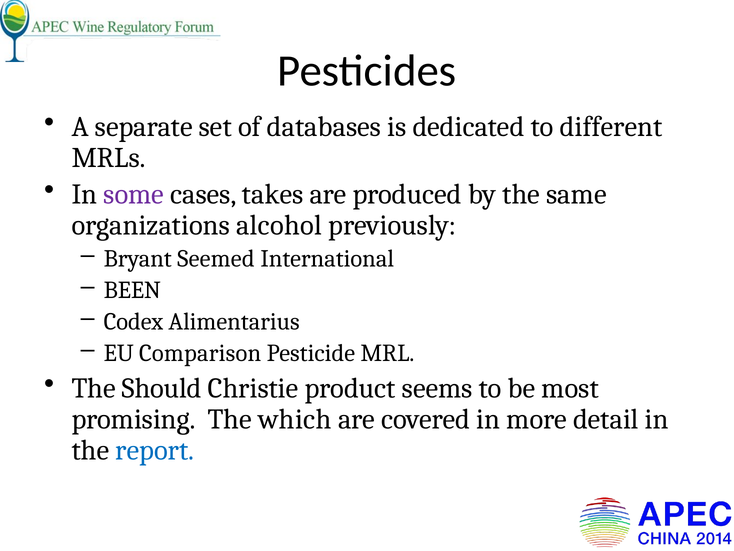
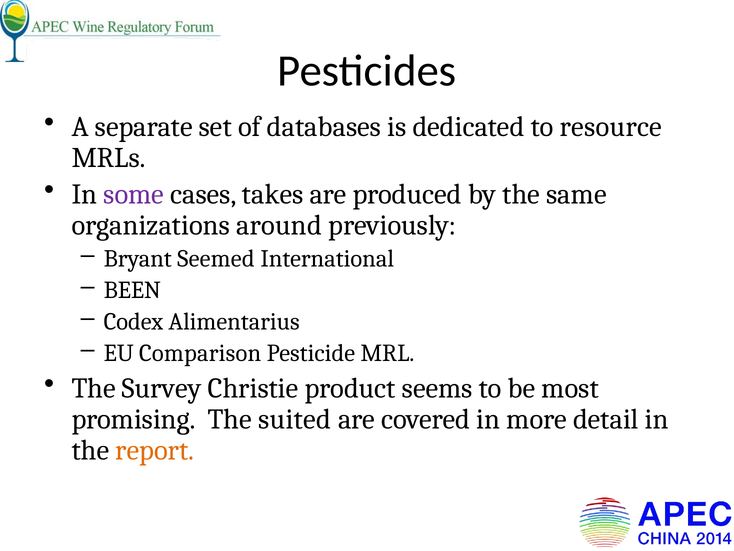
different: different -> resource (611, 127)
alcohol: alcohol -> around (279, 225)
Should: Should -> Survey (162, 388)
which: which -> suited (295, 419)
report colour: blue -> orange (155, 450)
